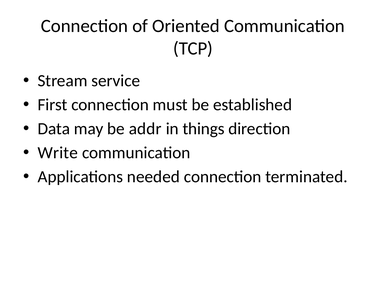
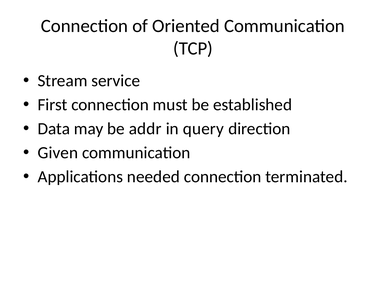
things: things -> query (203, 129)
Write: Write -> Given (58, 153)
